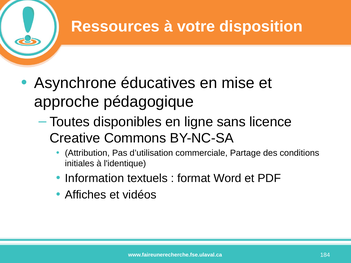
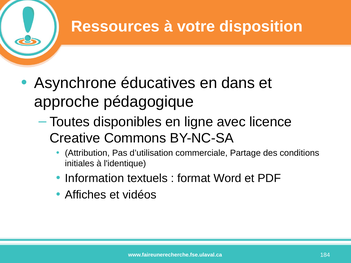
mise: mise -> dans (238, 83)
sans: sans -> avec (231, 122)
